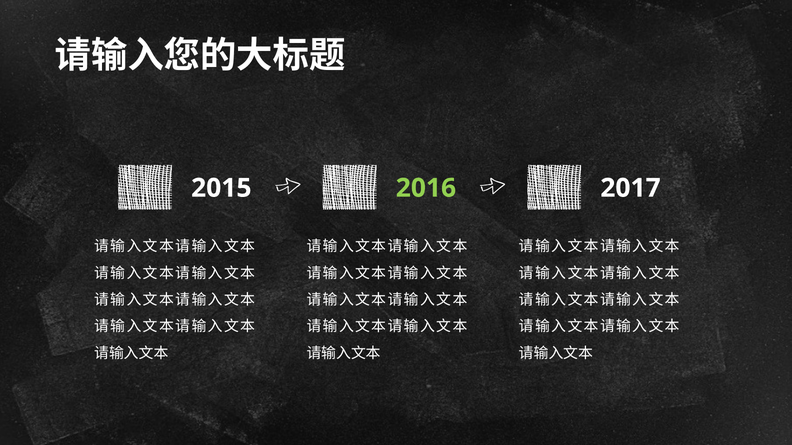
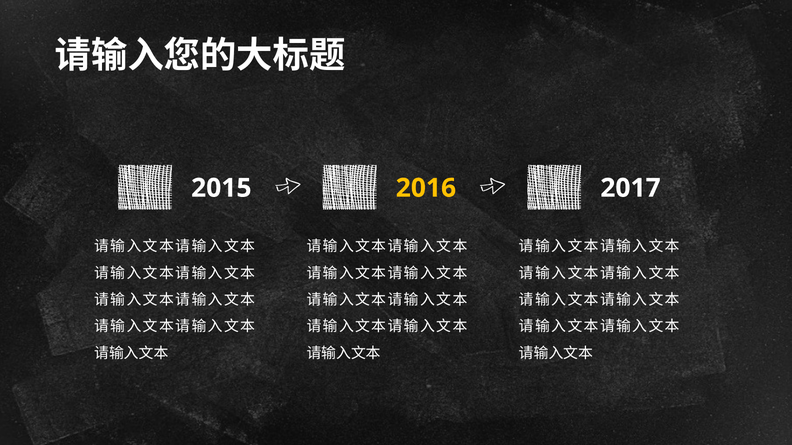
2016 colour: light green -> yellow (426, 188)
